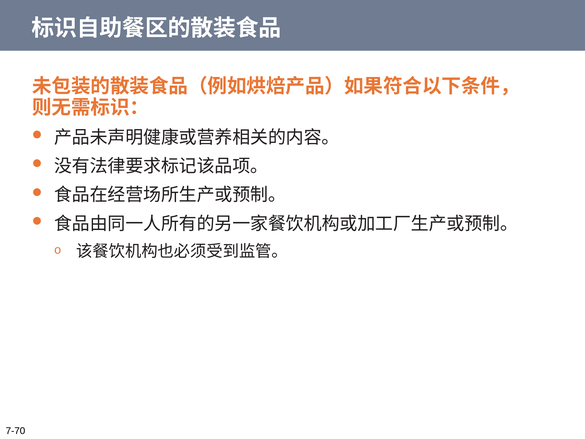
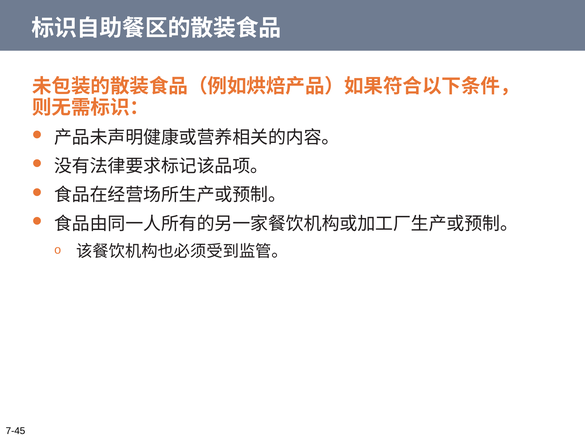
7-70: 7-70 -> 7-45 (15, 431)
